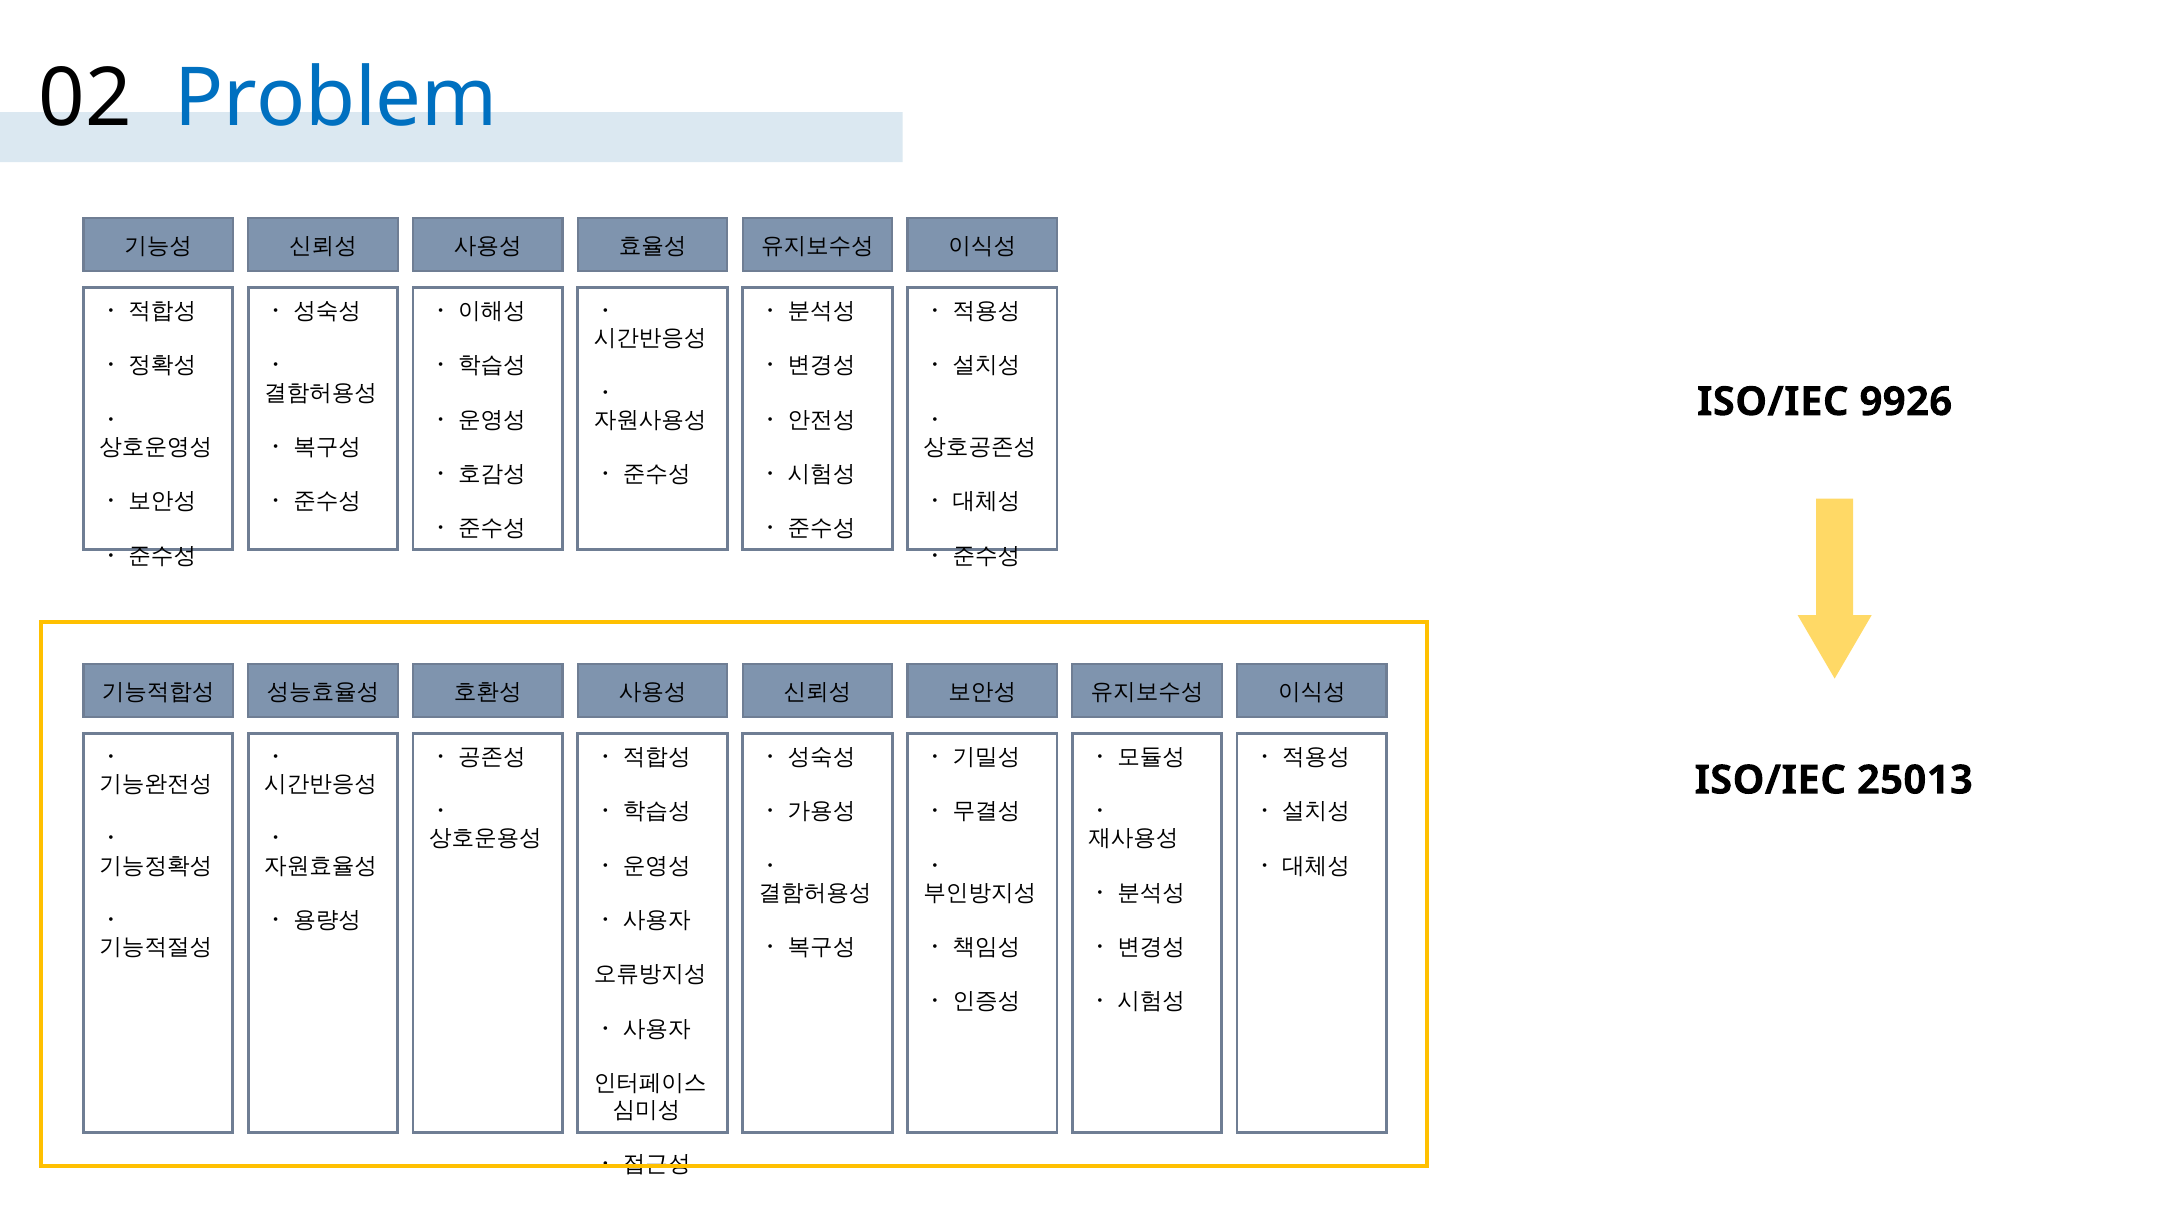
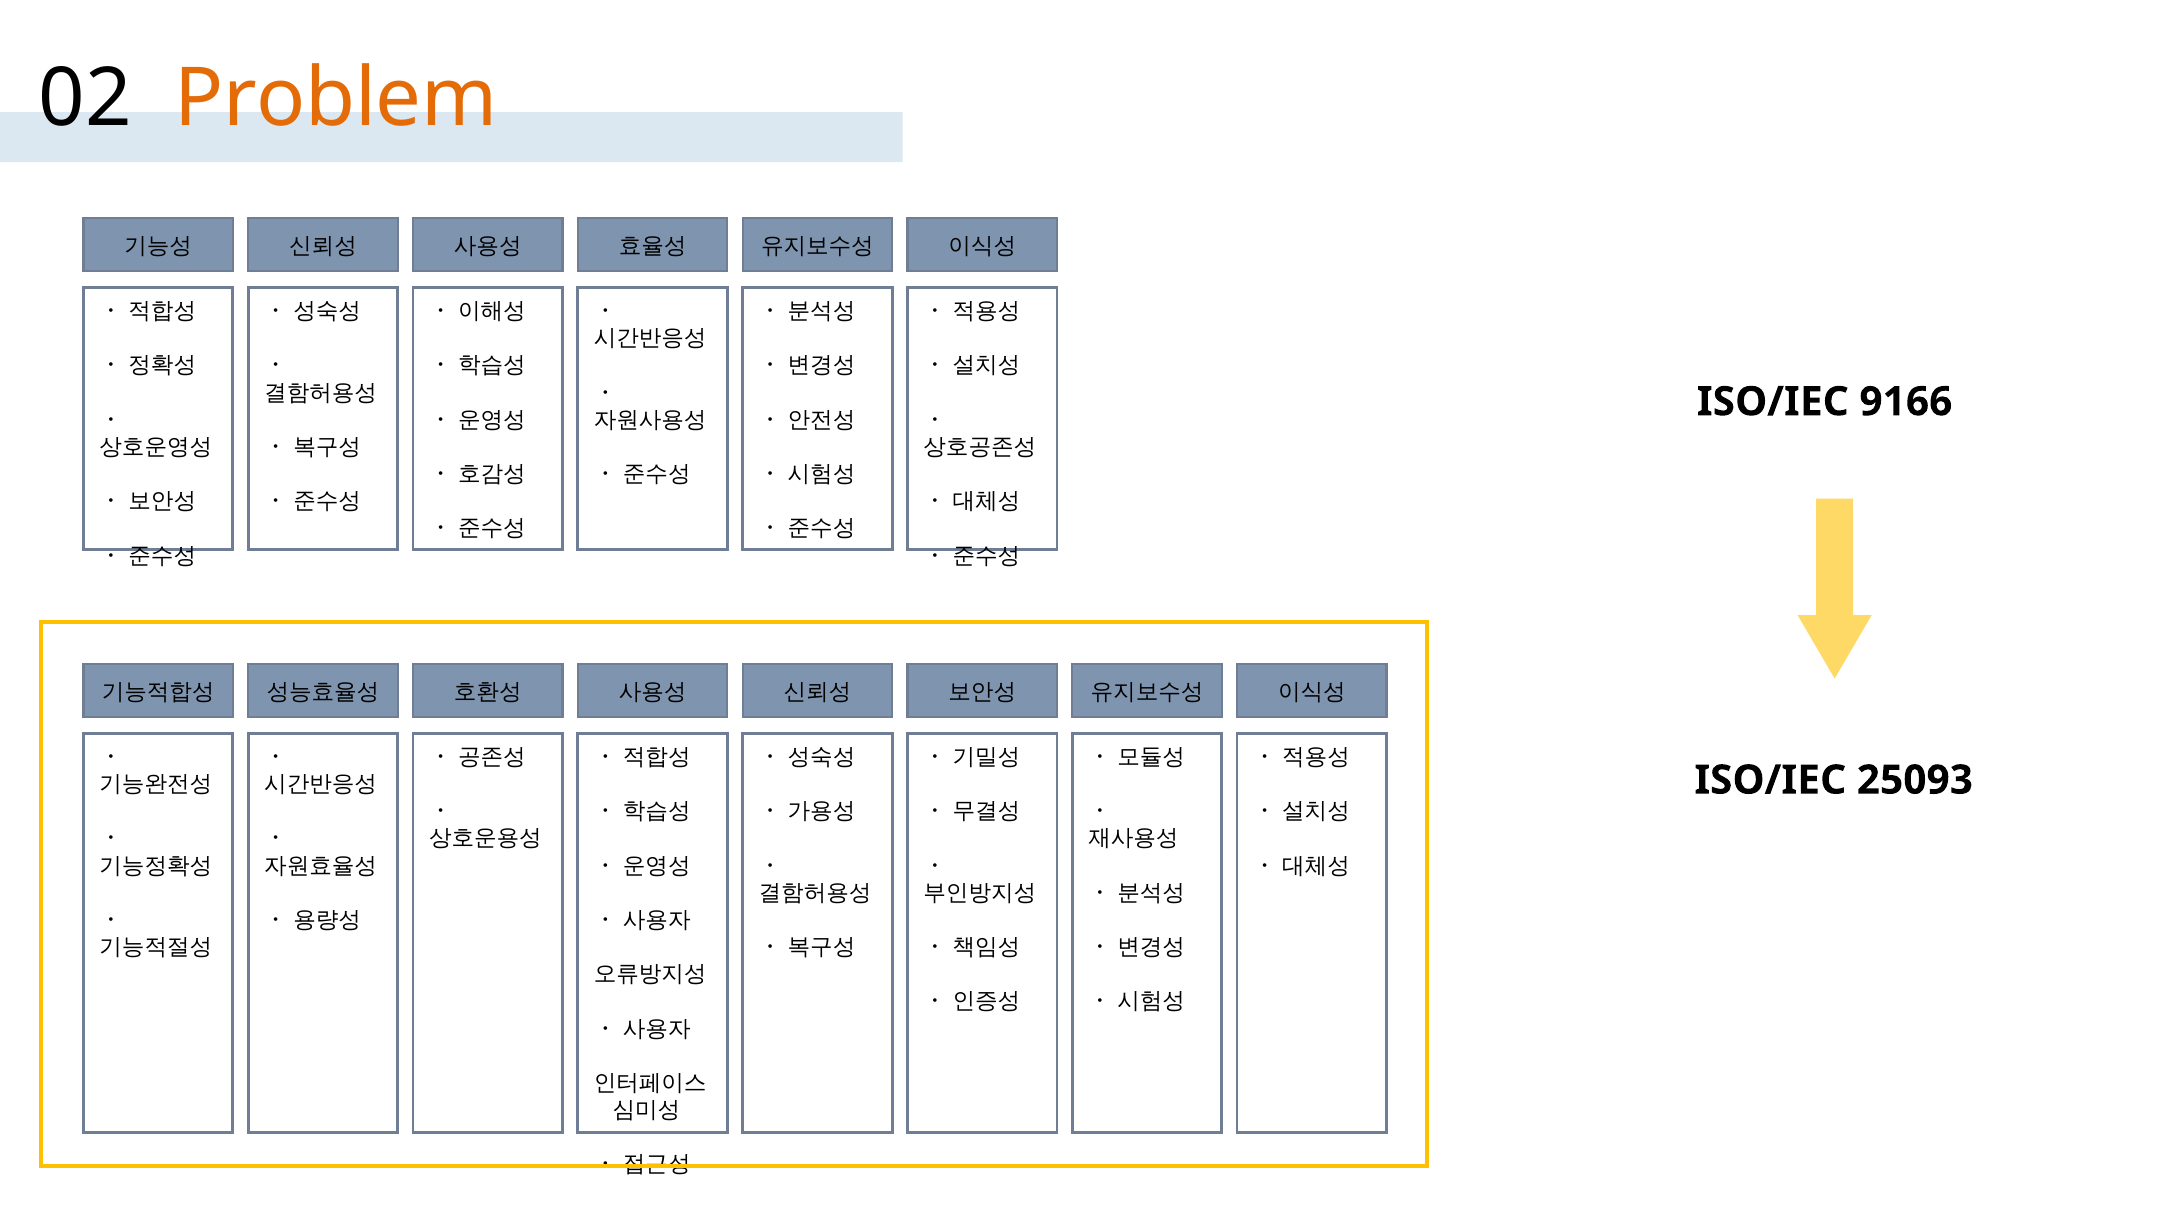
Problem colour: blue -> orange (336, 99)
9926: 9926 -> 9166 (1906, 402)
25013: 25013 -> 25093 (1915, 780)
